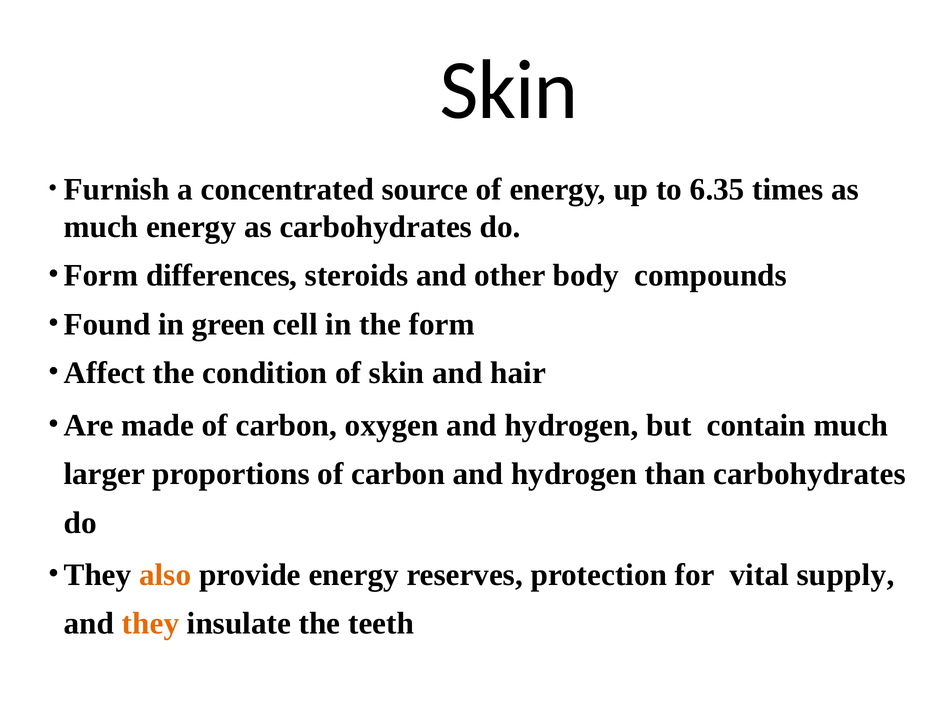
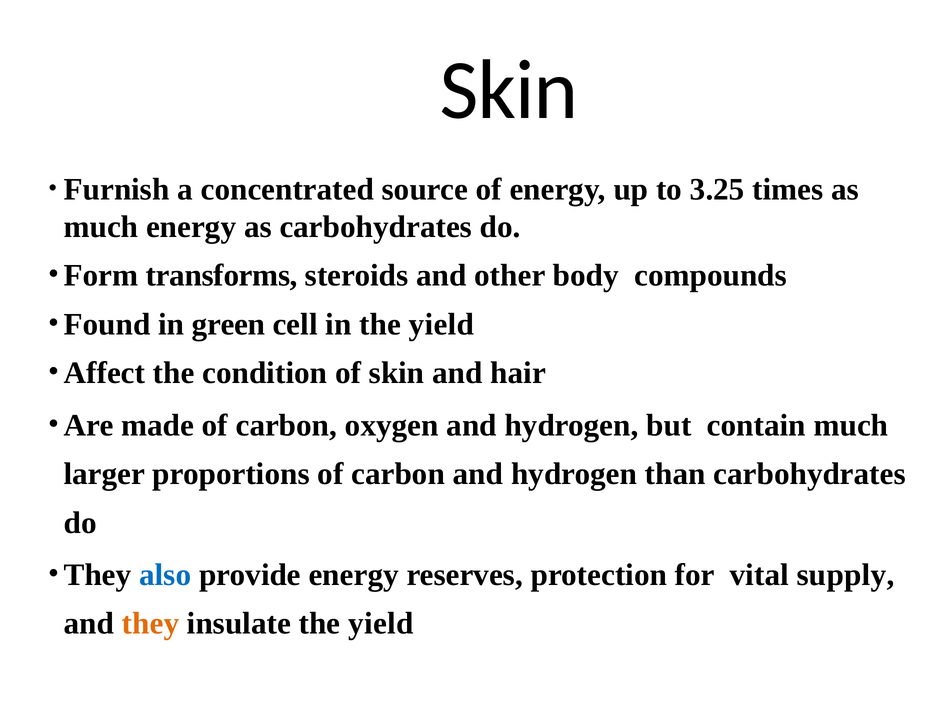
6.35: 6.35 -> 3.25 (717, 189)
differences: differences -> transforms (222, 276)
in the form: form -> yield (442, 324)
also colour: orange -> blue (165, 575)
insulate the teeth: teeth -> yield (381, 623)
